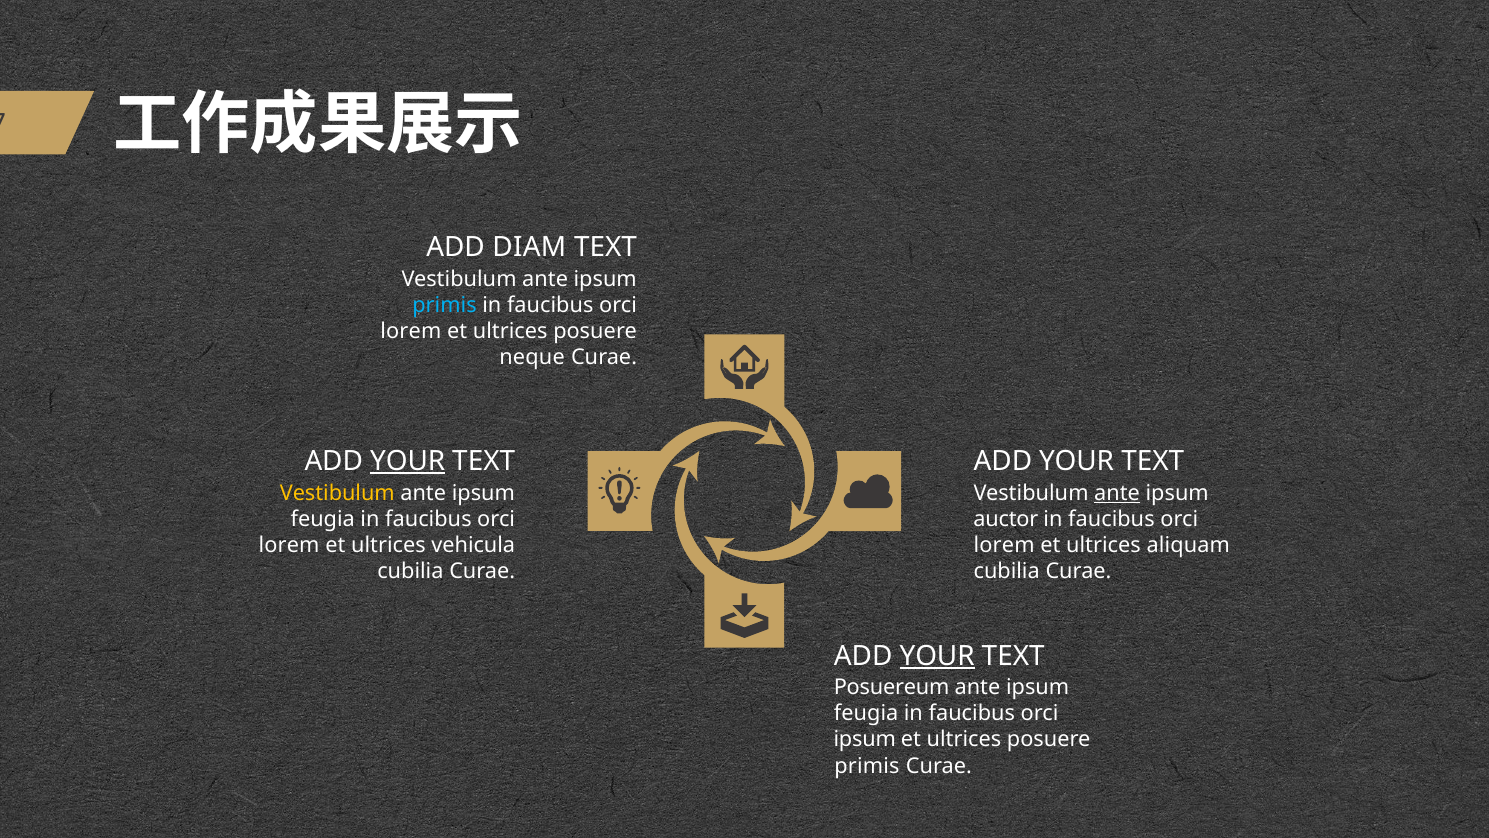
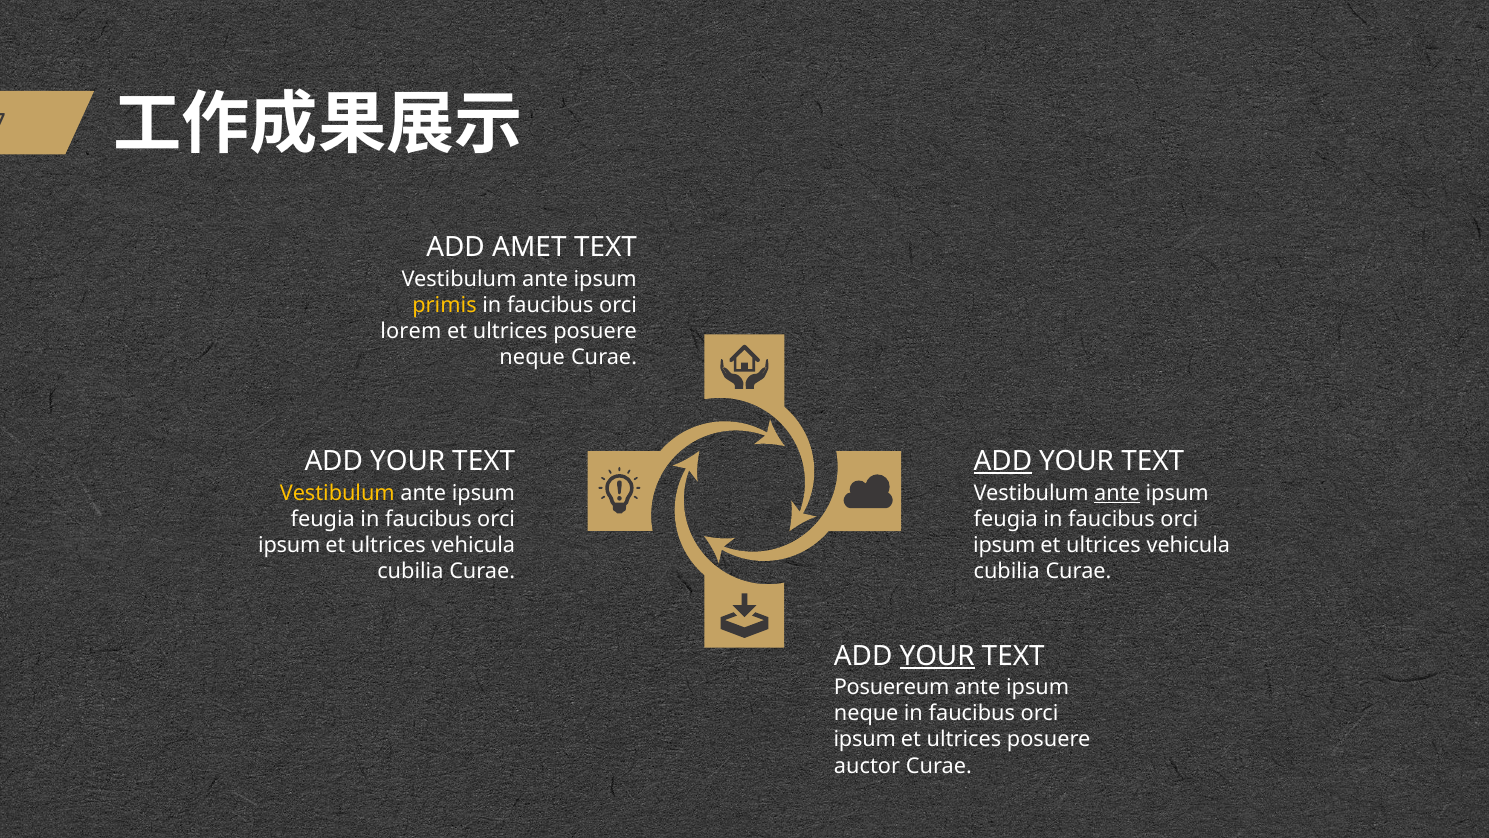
DIAM: DIAM -> AMET (529, 247)
primis colour: light blue -> yellow (445, 305)
YOUR underline: present -> none (408, 461)
ADD underline: none -> present (1003, 461)
auctor: auctor -> feugia (1006, 519)
lorem: lorem -> ipsum (289, 545)
lorem: lorem -> ipsum (1004, 545)
aliquam: aliquam -> vehicula (1188, 545)
feugia: feugia -> neque (866, 713)
primis: primis -> auctor (867, 765)
